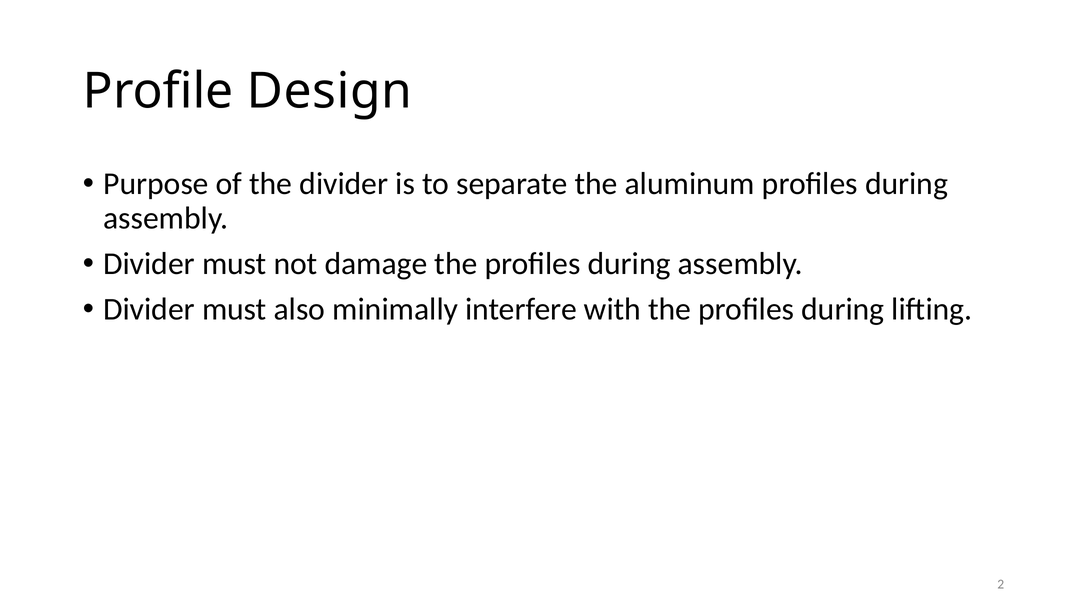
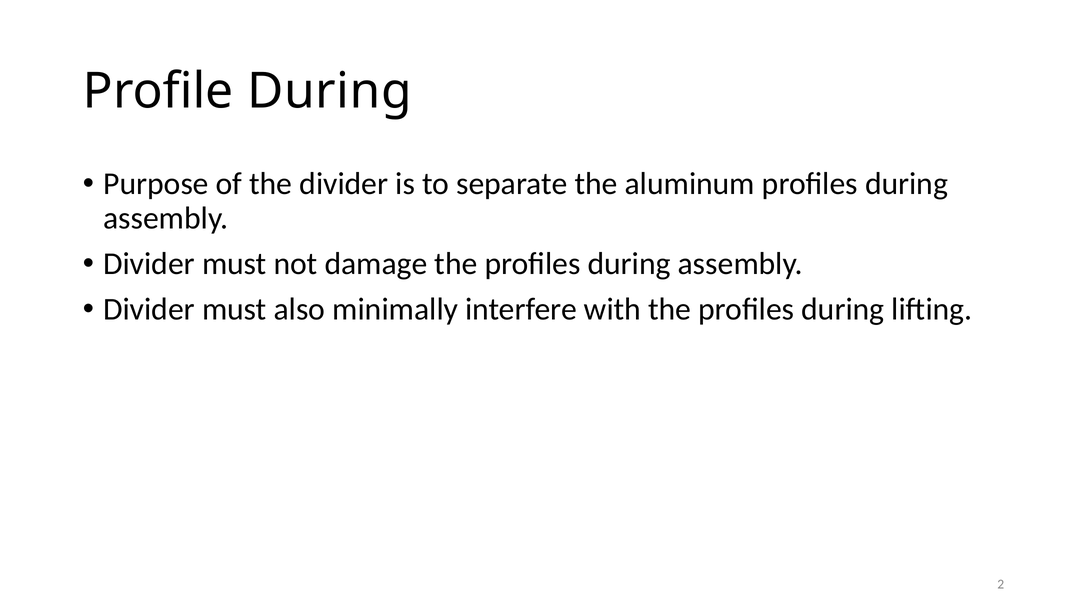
Profile Design: Design -> During (329, 91)
